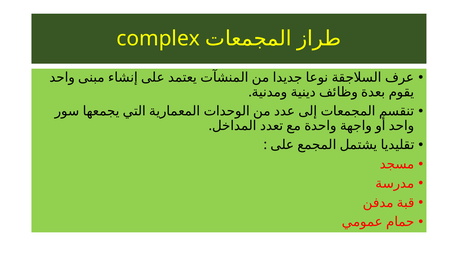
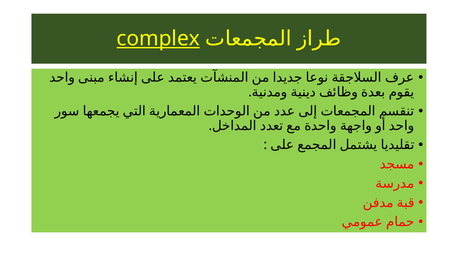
complex underline: none -> present (158, 38)
